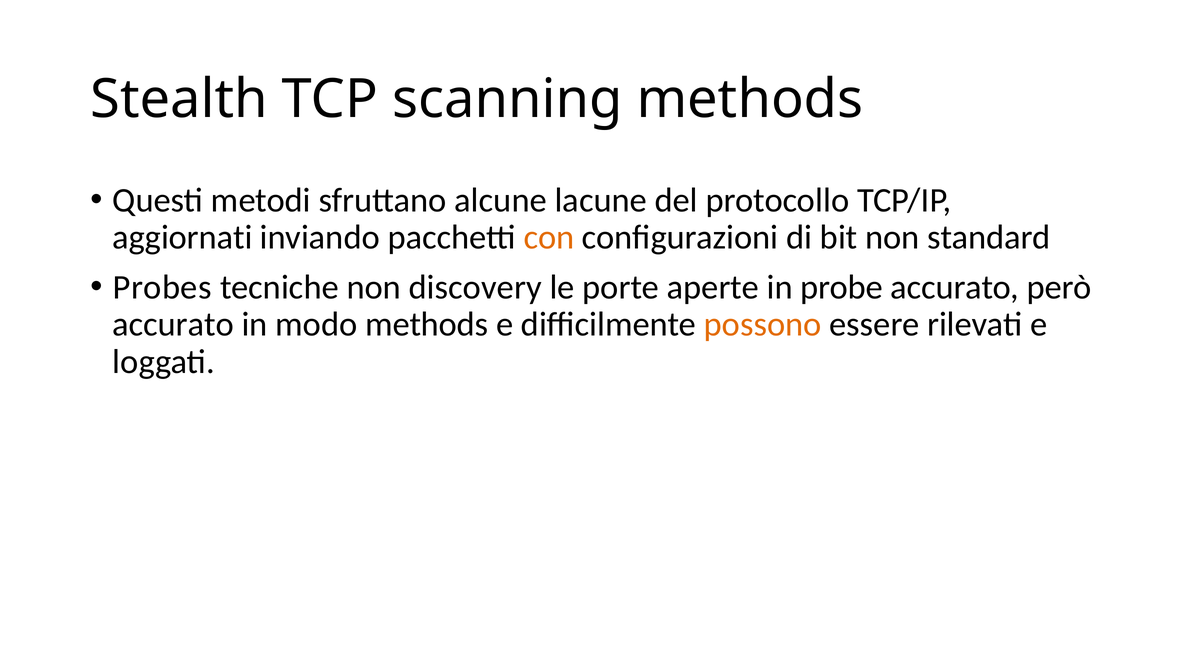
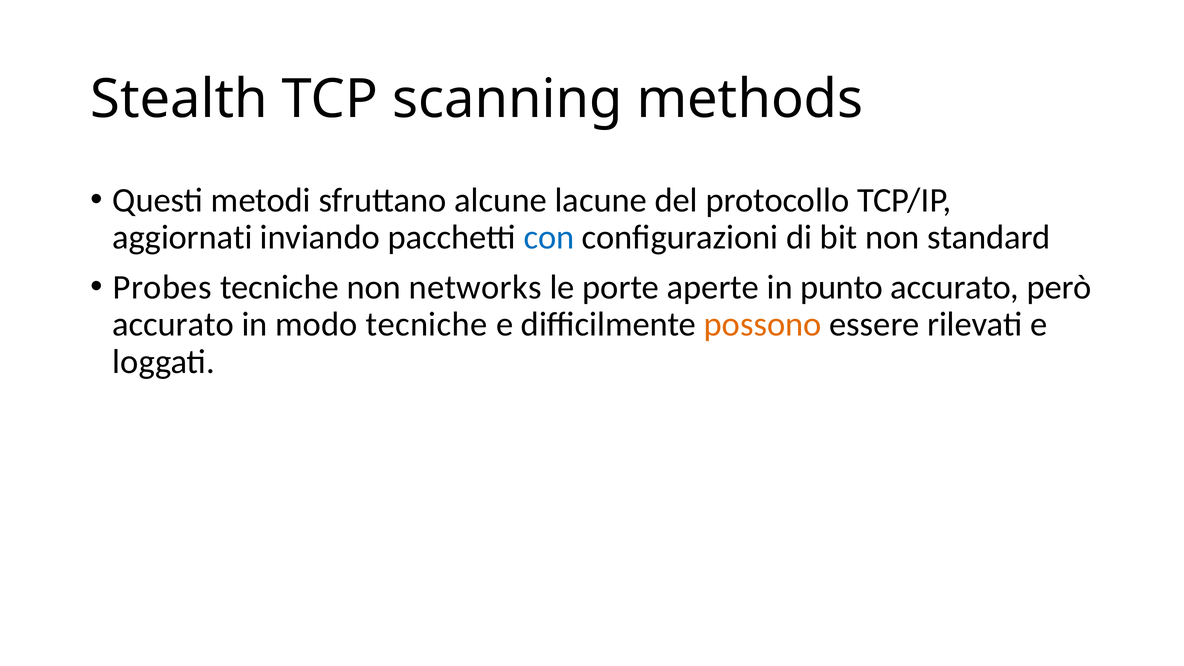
con colour: orange -> blue (549, 237)
discovery: discovery -> networks (475, 287)
probe: probe -> punto (842, 287)
modo methods: methods -> tecniche (427, 324)
